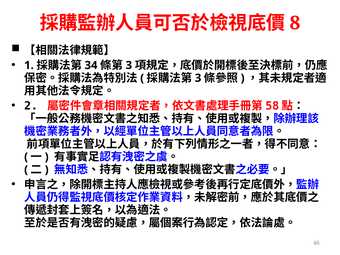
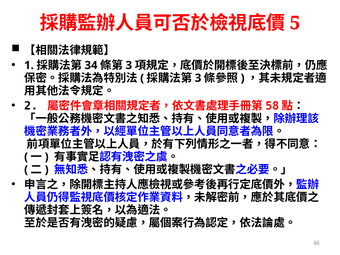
8: 8 -> 5 (295, 23)
